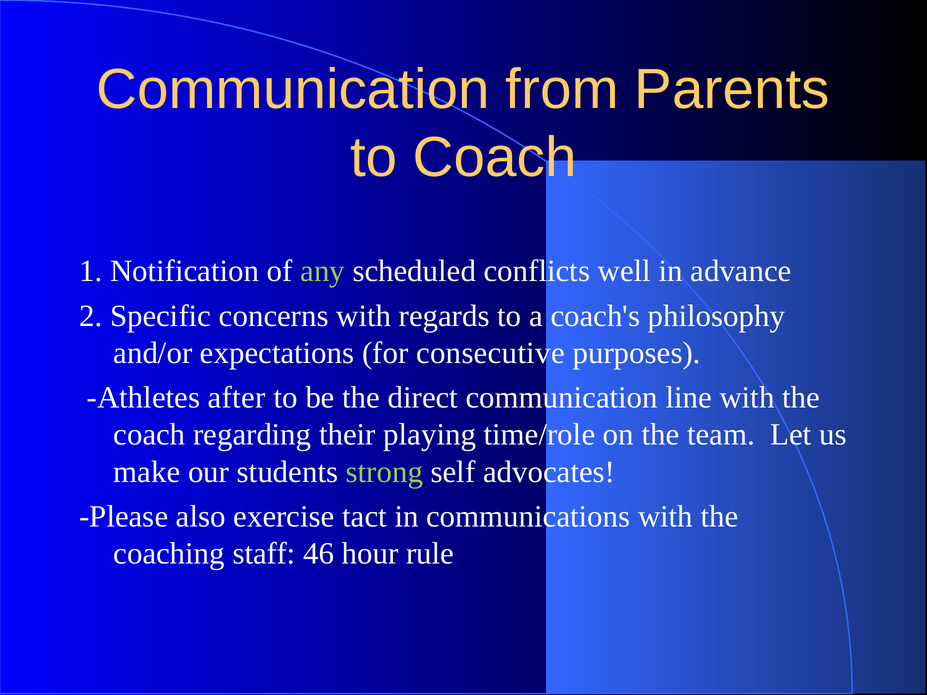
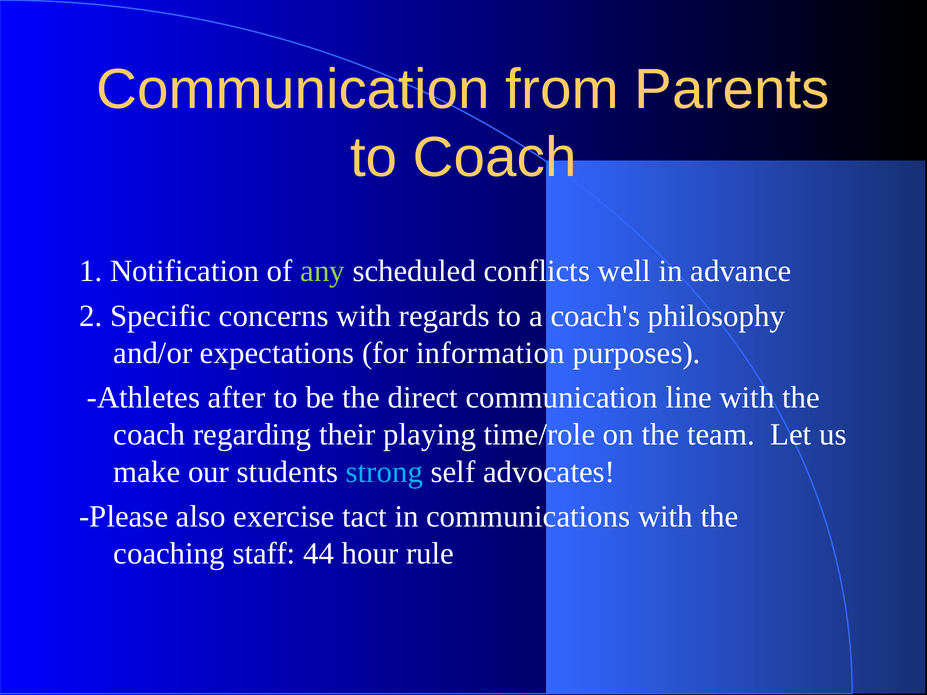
consecutive: consecutive -> information (490, 353)
strong colour: light green -> light blue (385, 472)
46: 46 -> 44 (319, 554)
